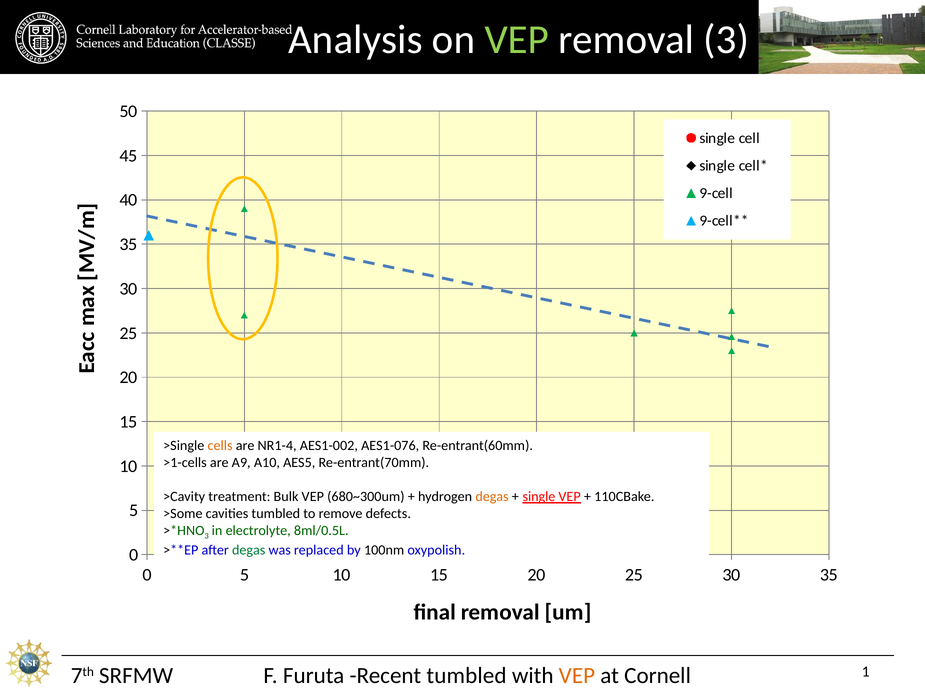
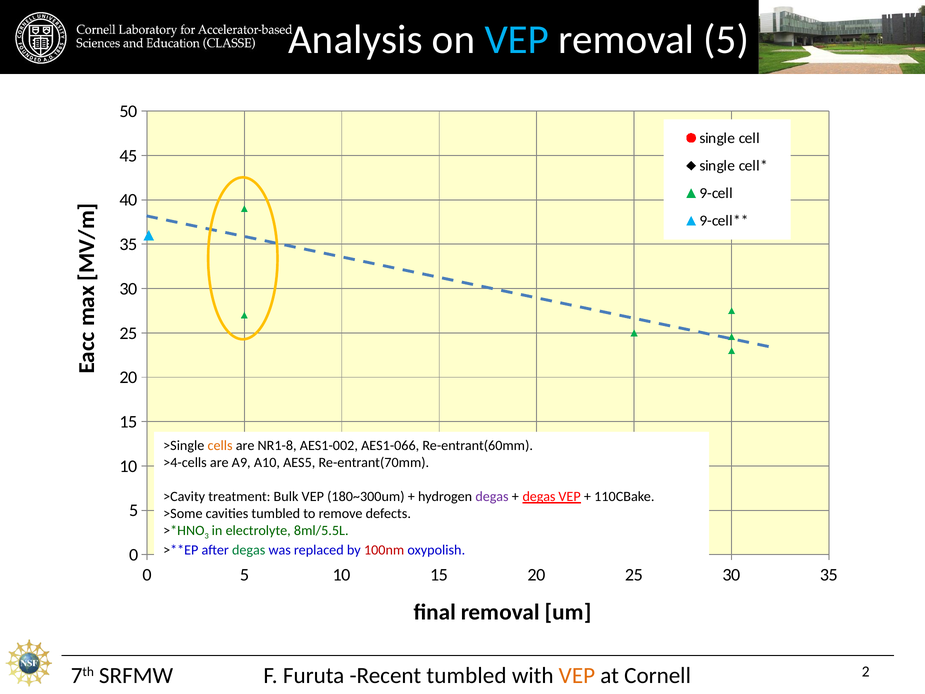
VEP colour: light green -> light blue (517, 40)
removal 3: 3 -> 5 (726, 40)
NR1-4: NR1-4 -> NR1-8 (277, 446)
AES1-076: AES1-076 -> AES1-066 (390, 446)
>1-cells: >1-cells -> >4-cells (185, 463)
680~300um: 680~300um -> 180~300um (366, 497)
degas colour: orange -> purple (492, 497)
single: single -> degas (539, 497)
8ml/0.5L: 8ml/0.5L -> 8ml/5.5L (321, 530)
100nm colour: black -> red (384, 550)
1: 1 -> 2 (866, 672)
